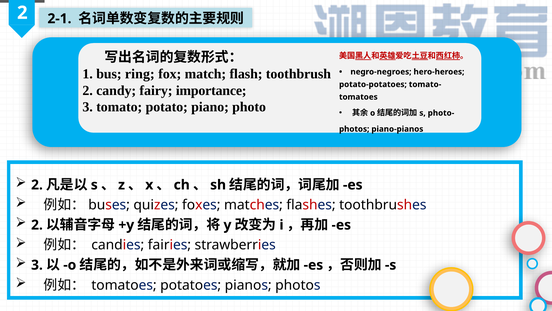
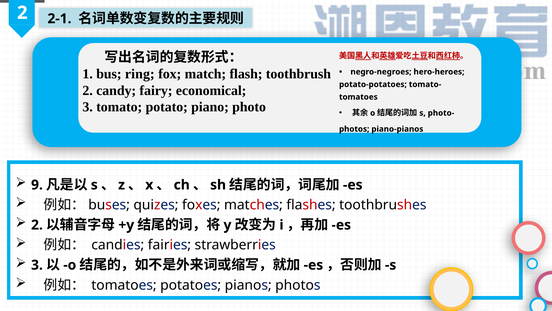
importance: importance -> economical (211, 90)
2: 2 -> 9 (37, 185)
